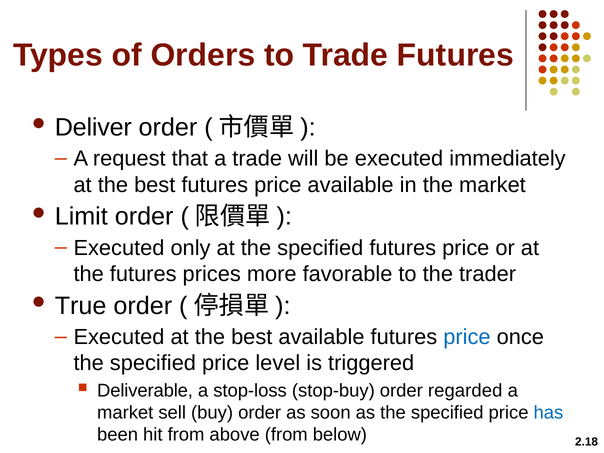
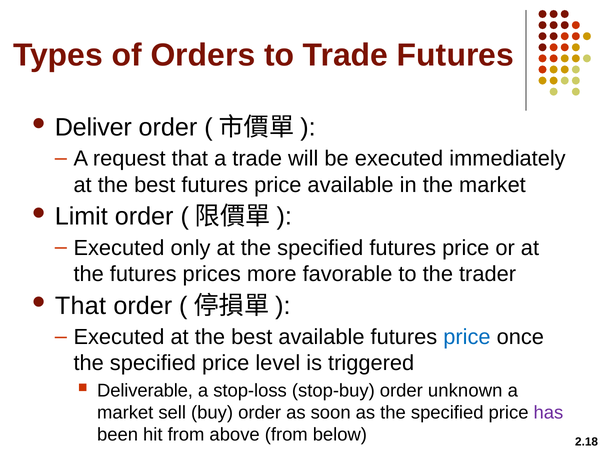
True: True -> That (80, 306)
regarded: regarded -> unknown (465, 391)
has colour: blue -> purple (548, 413)
